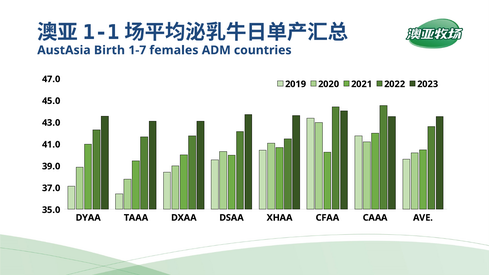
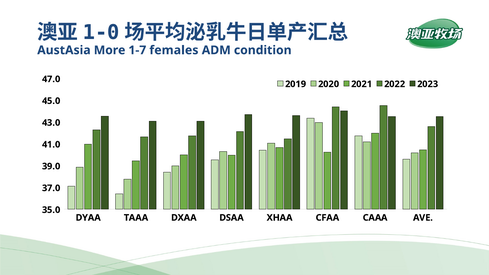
1-1: 1-1 -> 1-0 (101, 33)
Birth: Birth -> More (110, 50)
countries: countries -> condition (263, 50)
